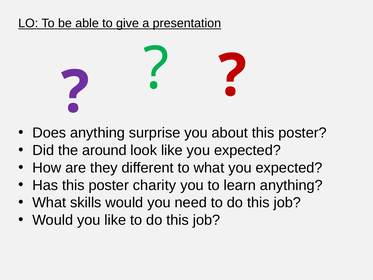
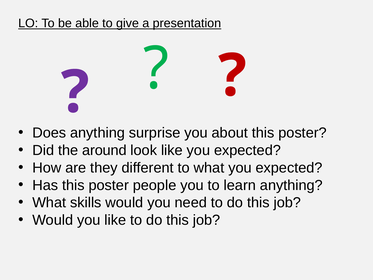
charity: charity -> people (155, 185)
